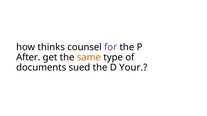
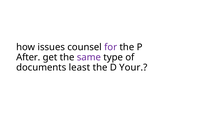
thinks: thinks -> issues (51, 47)
same colour: orange -> purple (89, 57)
sued: sued -> least (79, 68)
